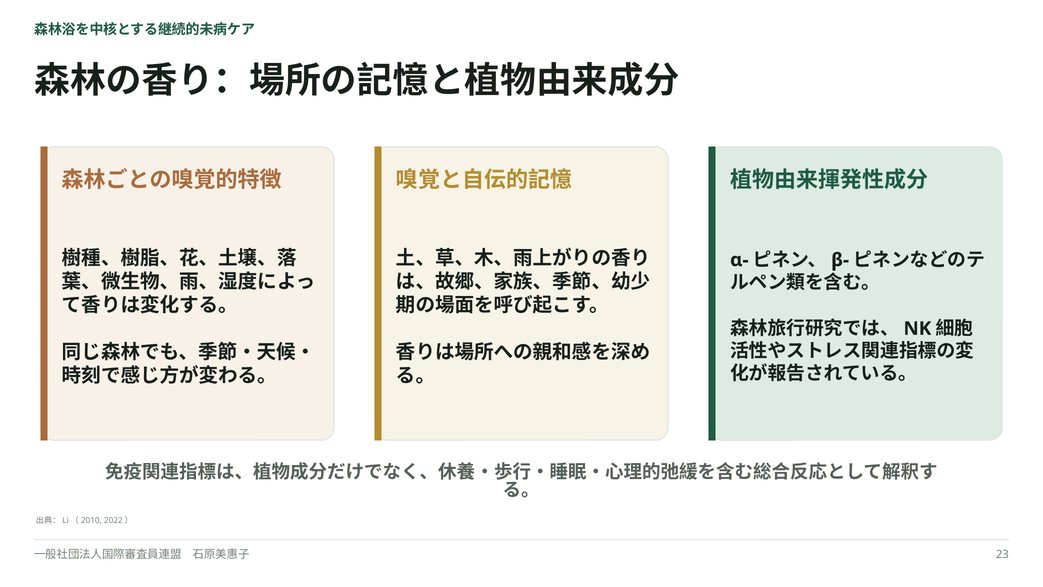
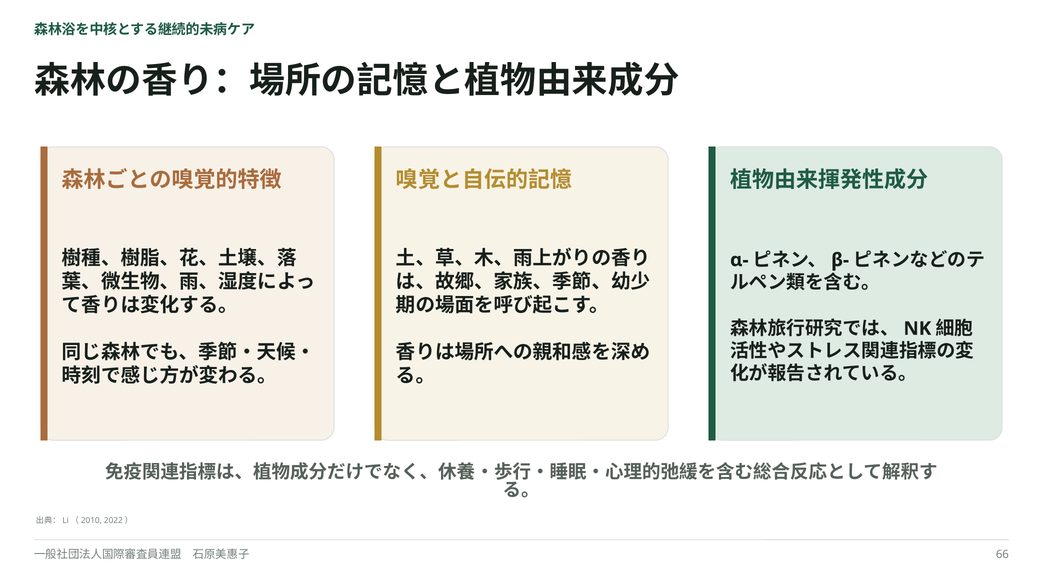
23: 23 -> 66 (1002, 554)
